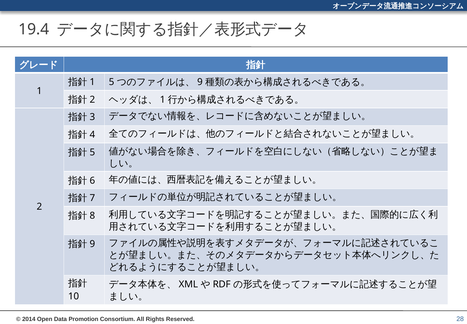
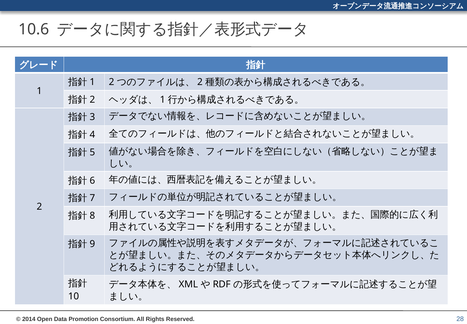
19.4: 19.4 -> 10.6 (34, 29)
5: 5 -> 2 (112, 82)
9: 9 -> 2 (200, 82)
